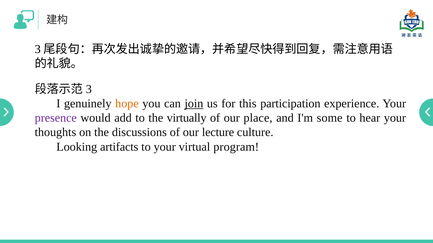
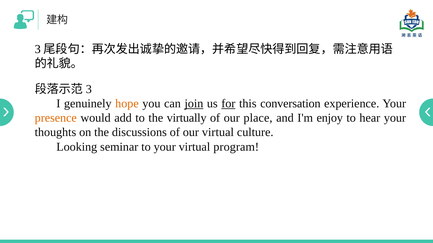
for underline: none -> present (228, 104)
participation: participation -> conversation (290, 104)
presence colour: purple -> orange (56, 118)
some: some -> enjoy (330, 118)
our lecture: lecture -> virtual (218, 133)
artifacts: artifacts -> seminar (119, 147)
